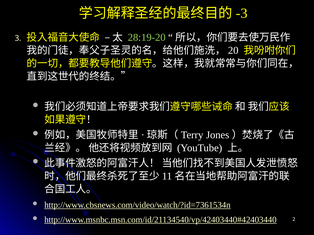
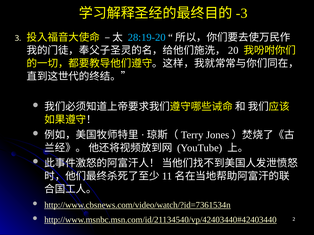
28:19-20 colour: light green -> light blue (147, 37)
